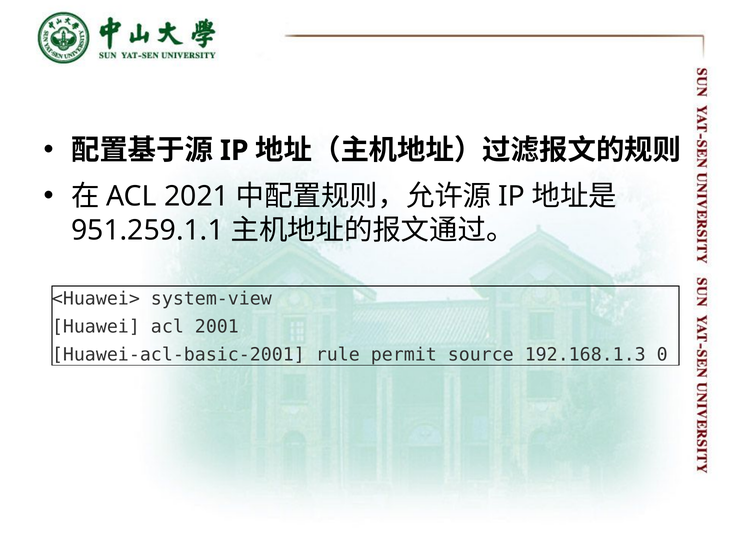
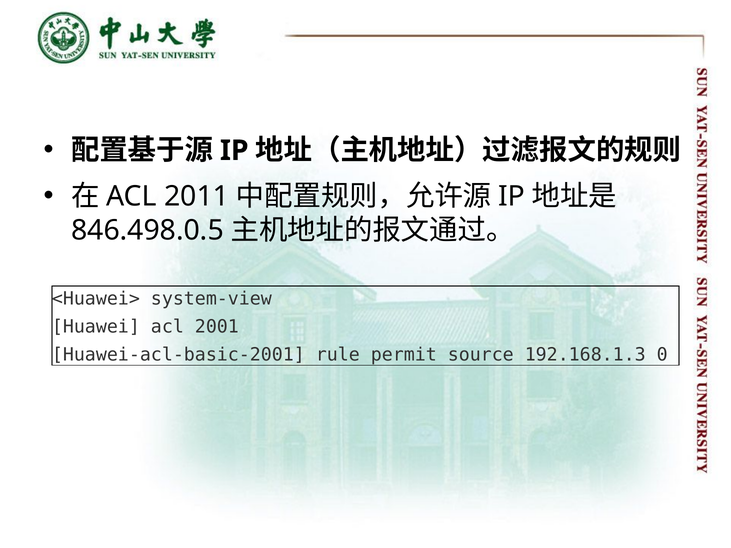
2021: 2021 -> 2011 (197, 197)
951.259.1.1: 951.259.1.1 -> 846.498.0.5 (148, 231)
